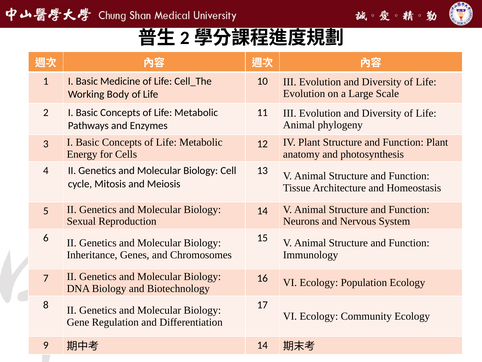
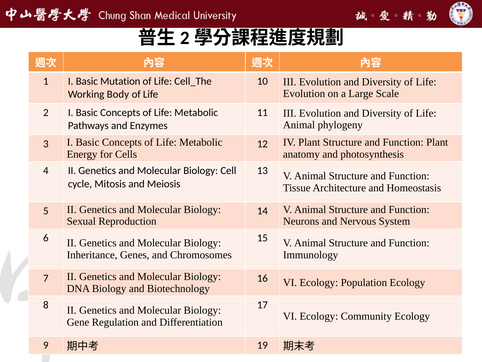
Medicine: Medicine -> Mutation (120, 81)
14: 14 -> 19 (262, 345)
